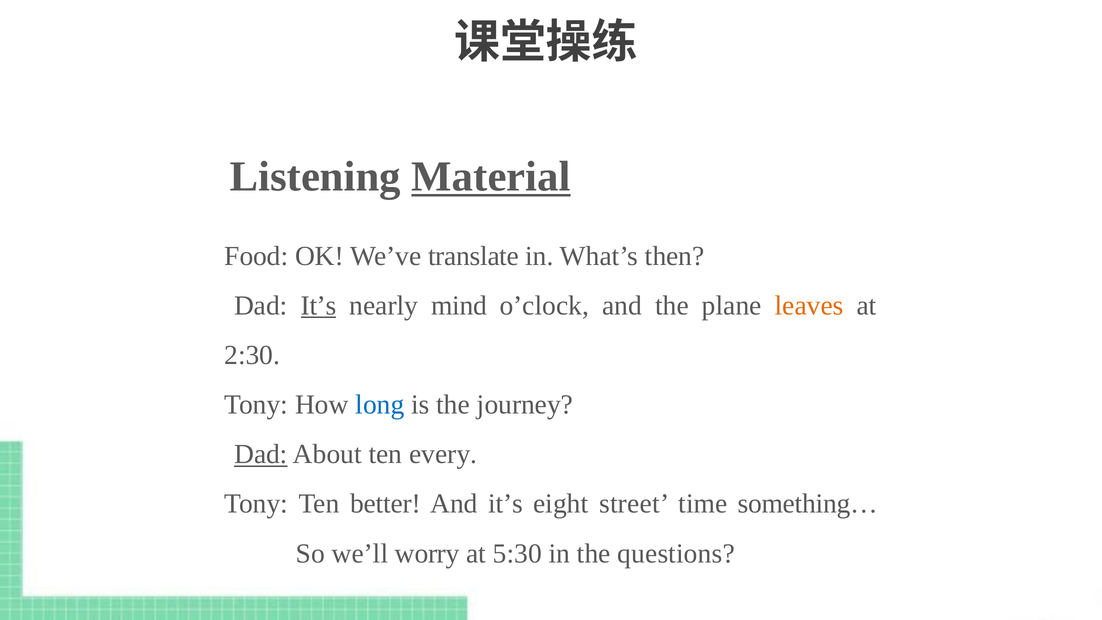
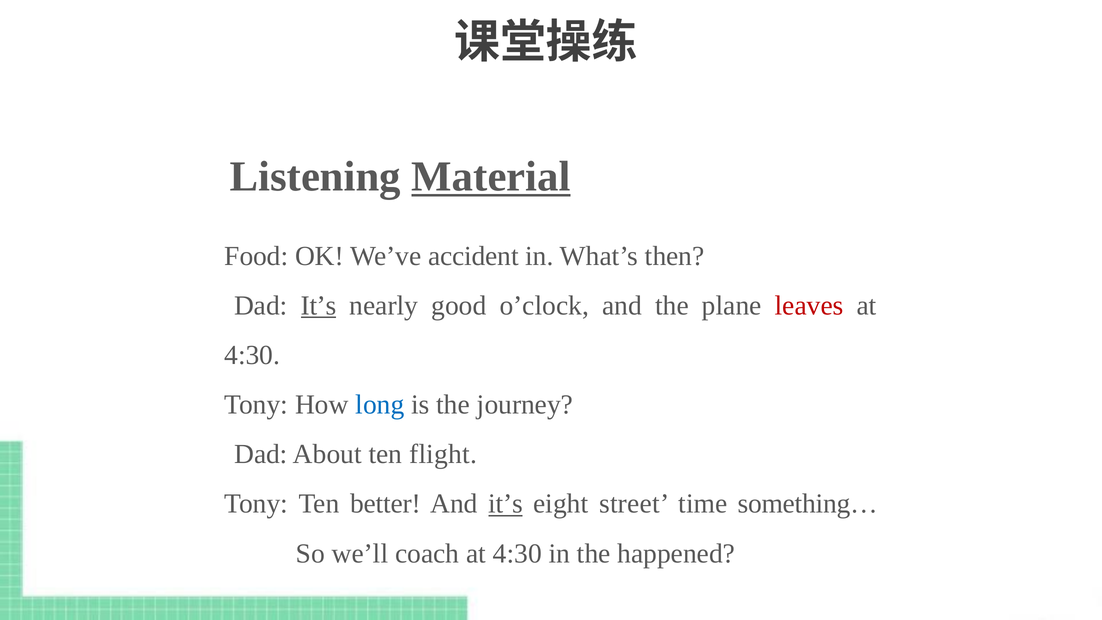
translate: translate -> accident (473, 256)
mind: mind -> good (459, 305)
leaves colour: orange -> red (809, 305)
2:30: 2:30 -> 4:30 (252, 355)
Dad underline: present -> none (261, 454)
every: every -> flight (443, 454)
it’s underline: none -> present (506, 504)
worry: worry -> coach (427, 553)
5:30: 5:30 -> 4:30 (517, 553)
questions: questions -> happened (676, 553)
